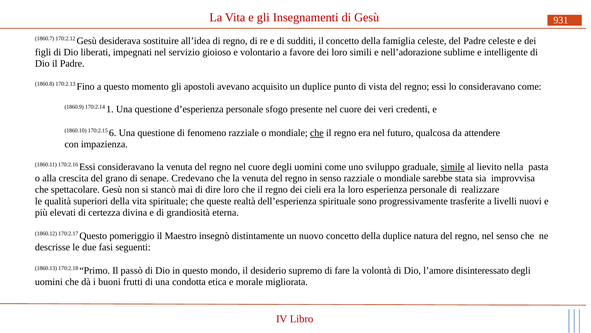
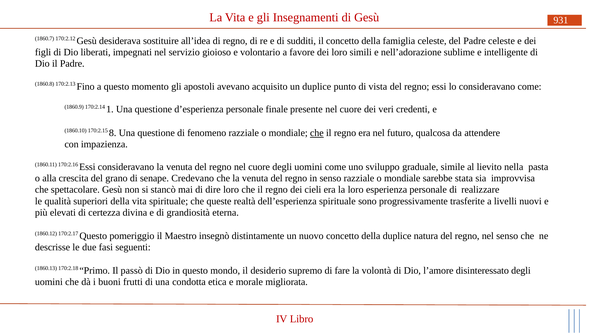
sfogo: sfogo -> finale (277, 109)
6: 6 -> 8 (113, 133)
simile underline: present -> none (453, 167)
